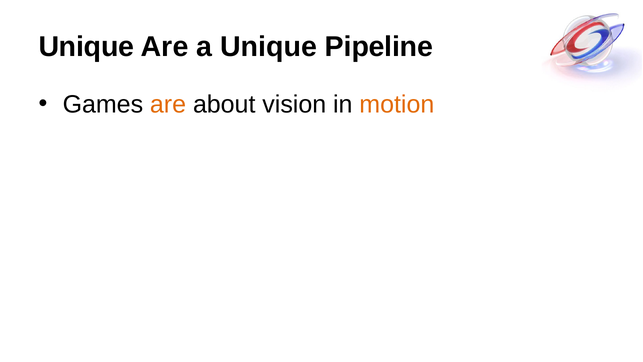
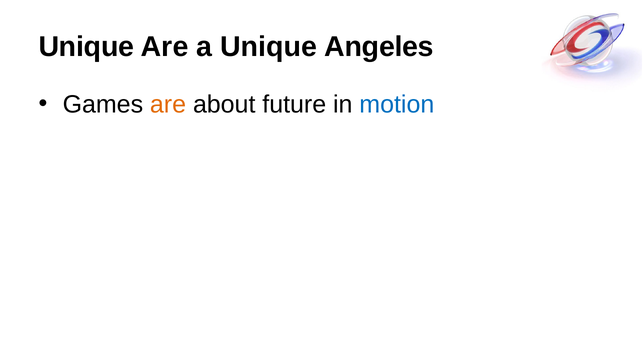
Pipeline: Pipeline -> Angeles (379, 47)
vision: vision -> future (294, 104)
motion colour: orange -> blue (397, 104)
